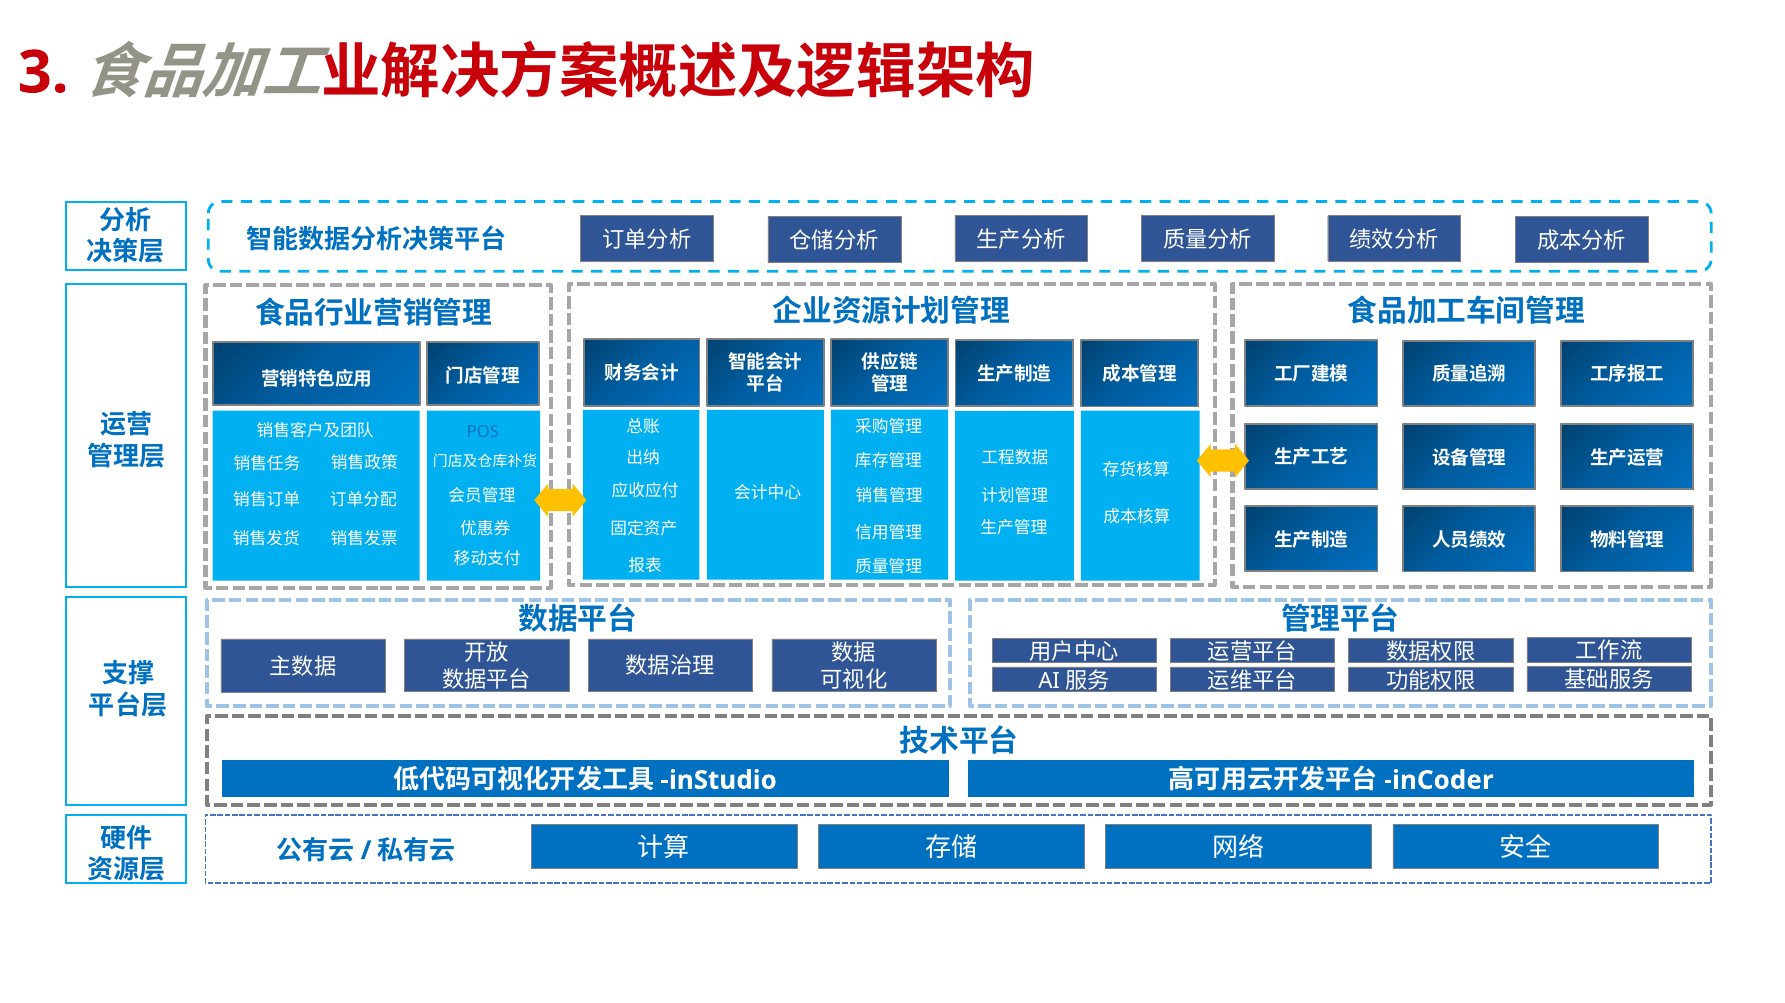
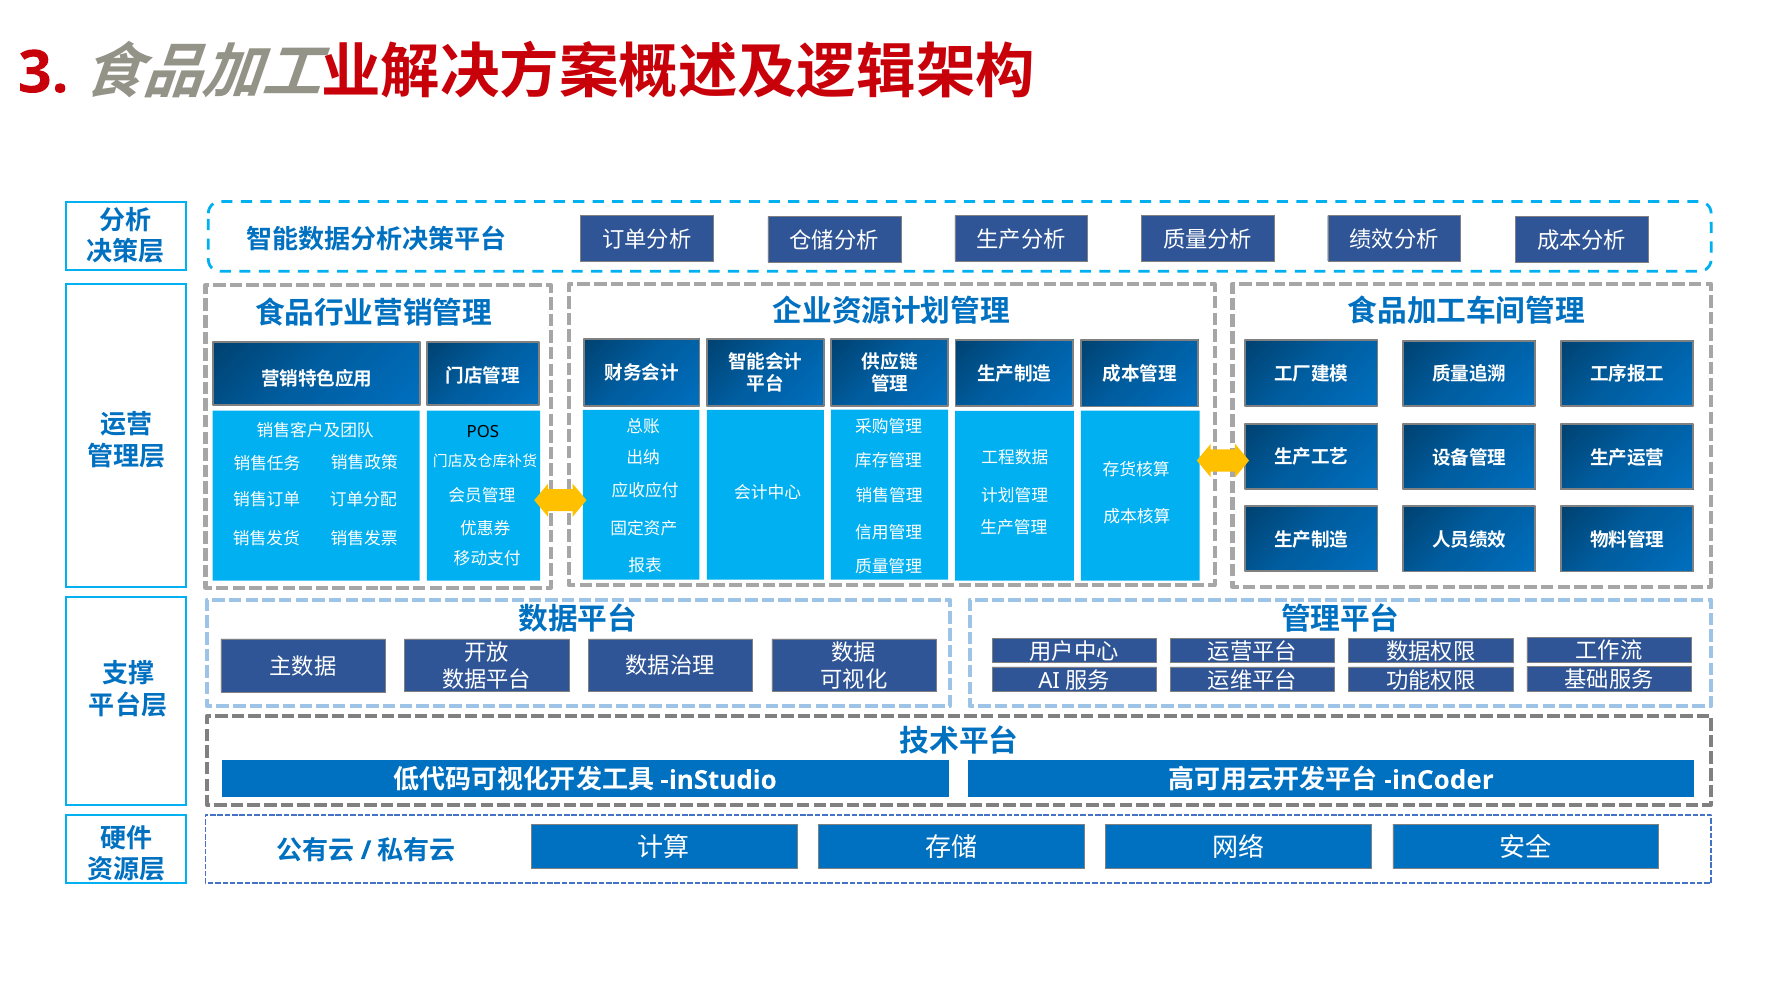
POS colour: blue -> black (483, 432)
